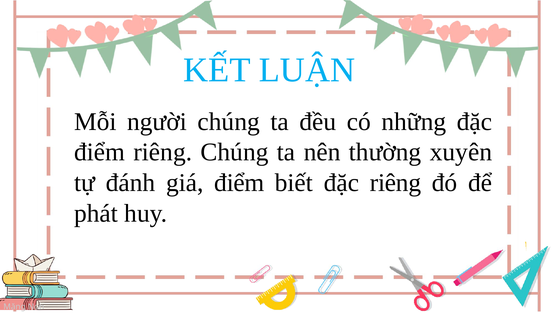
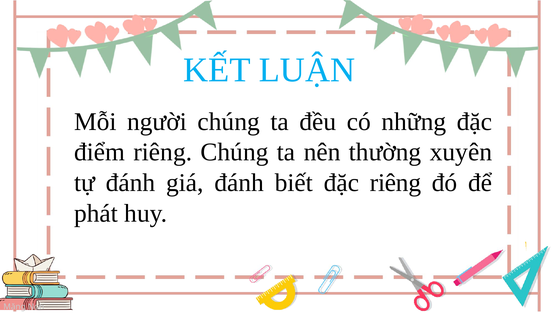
giá điểm: điểm -> đánh (239, 183)
